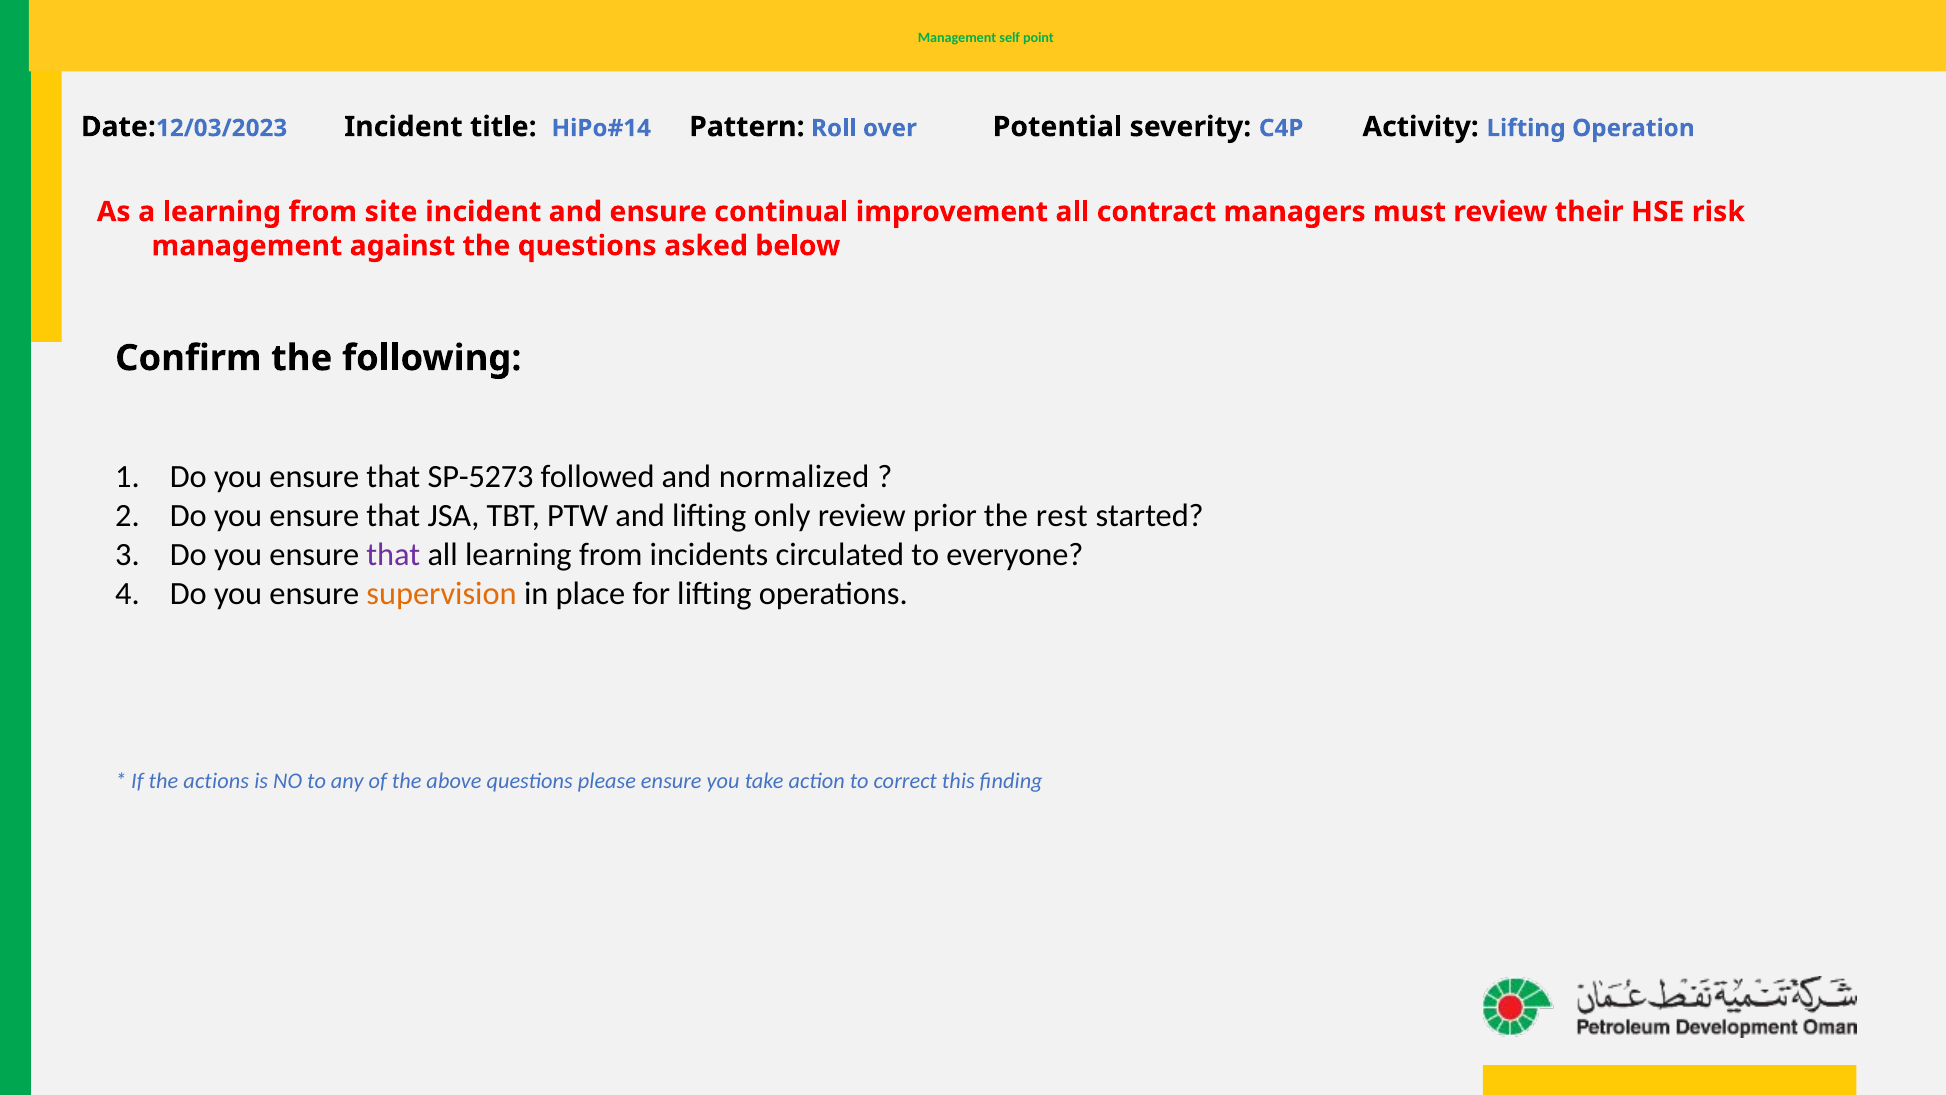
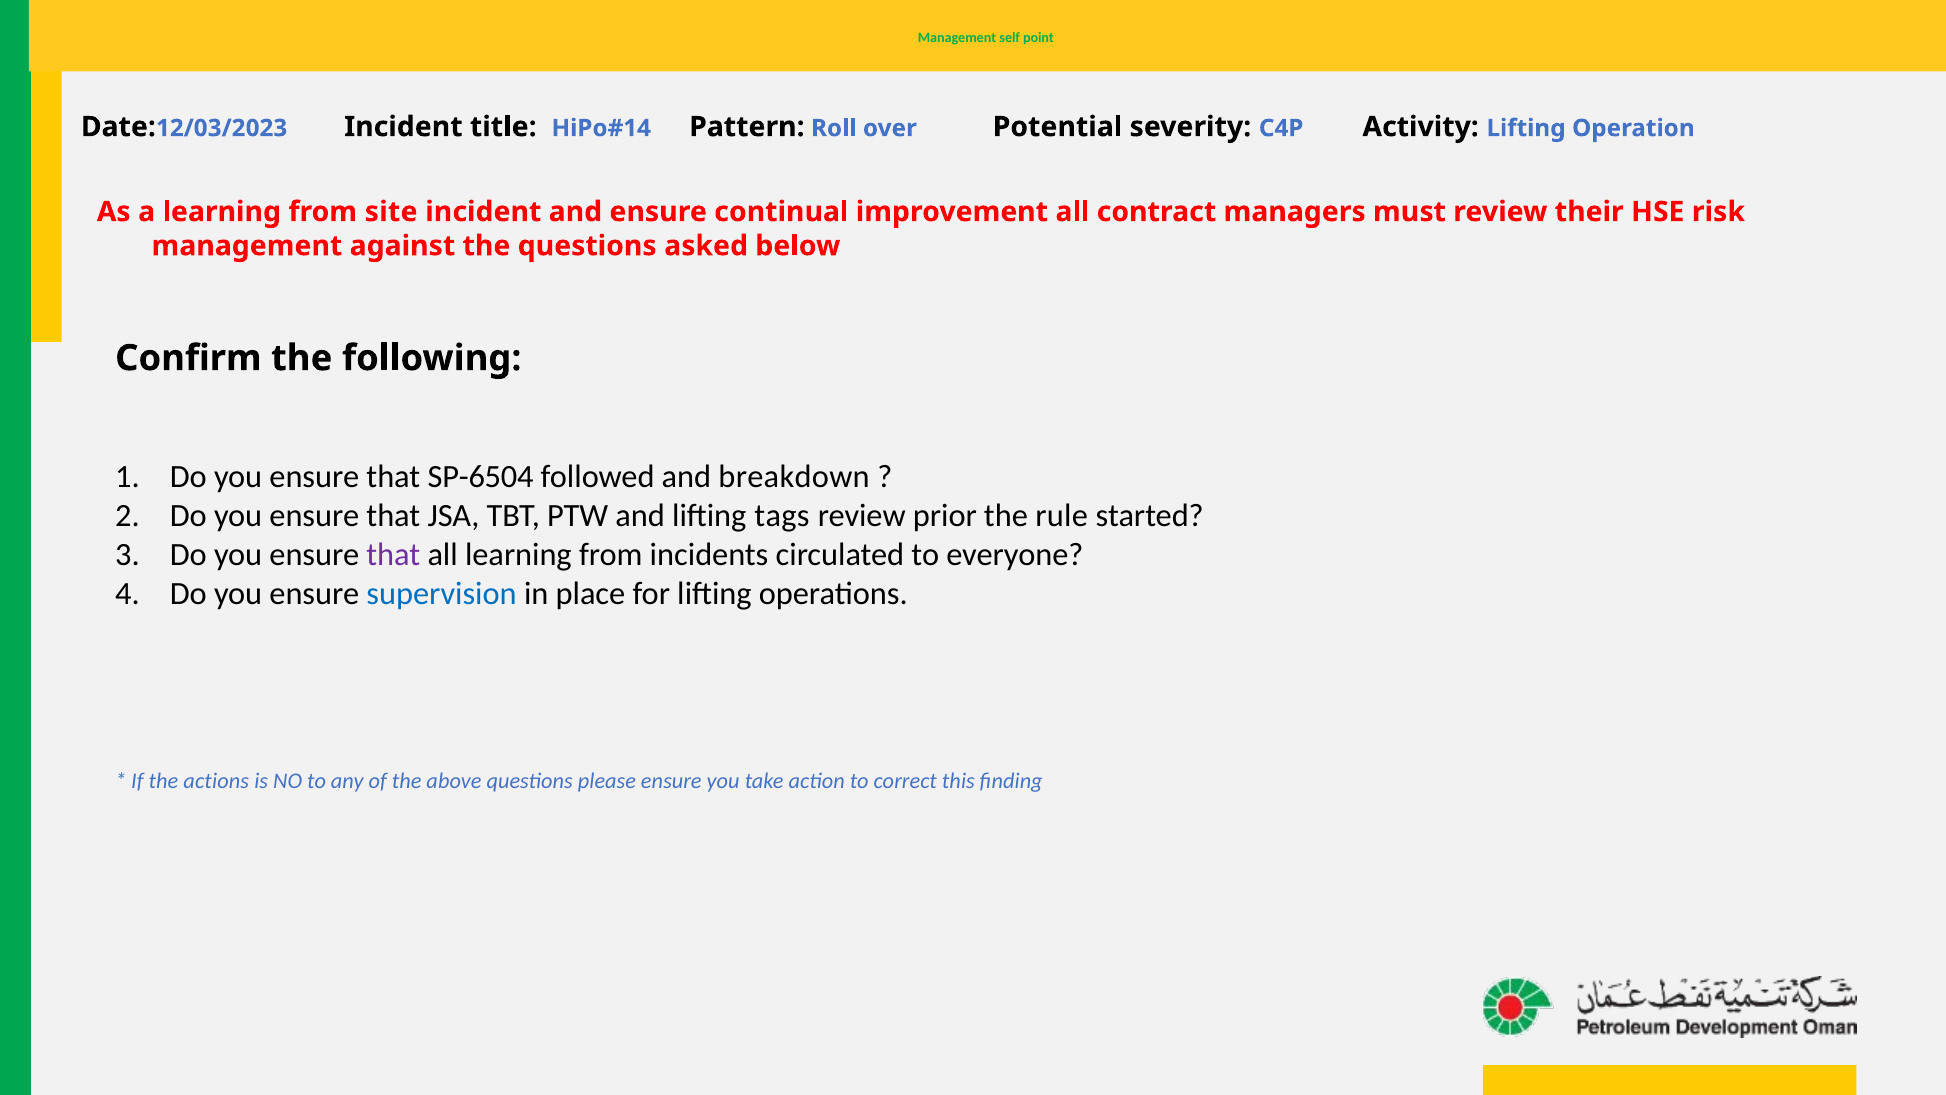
SP-5273: SP-5273 -> SP-6504 (481, 477)
normalized: normalized -> breakdown (794, 477)
only: only -> tags (782, 516)
rest: rest -> rule (1062, 516)
supervision colour: orange -> blue (442, 594)
